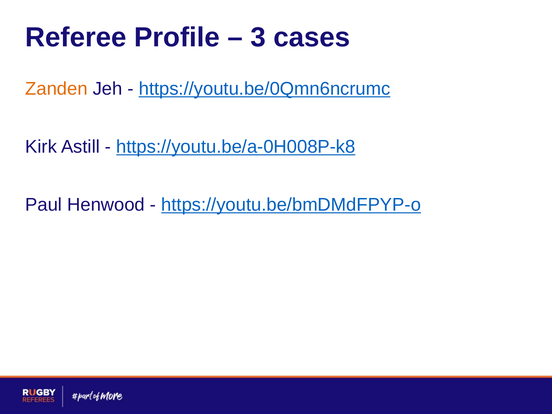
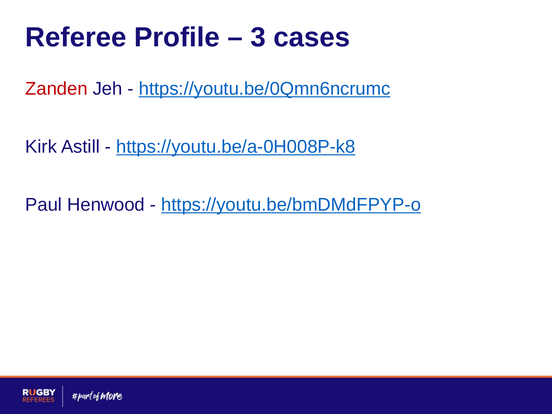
Zanden colour: orange -> red (56, 89)
